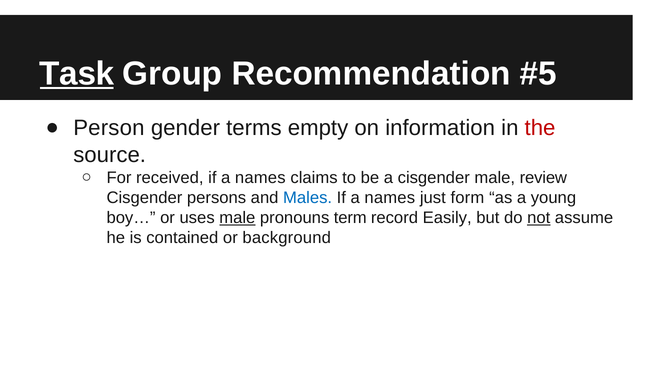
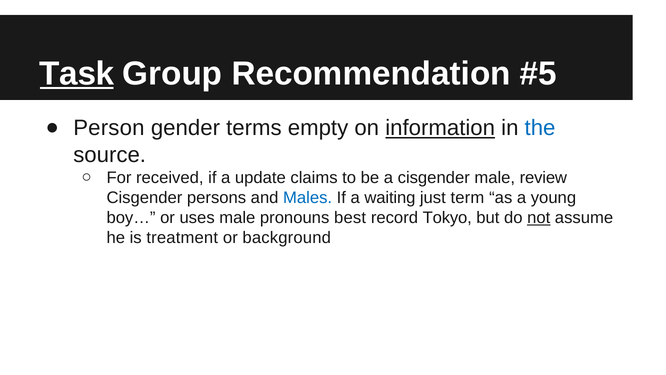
information underline: none -> present (440, 128)
the colour: red -> blue (540, 128)
names: names -> update (260, 177)
names: names -> waiting (390, 197)
form: form -> term (467, 197)
male underline: present -> none (237, 217)
term: term -> best (350, 217)
Easily: Easily -> Tokyo (447, 217)
contained: contained -> treatment (182, 237)
